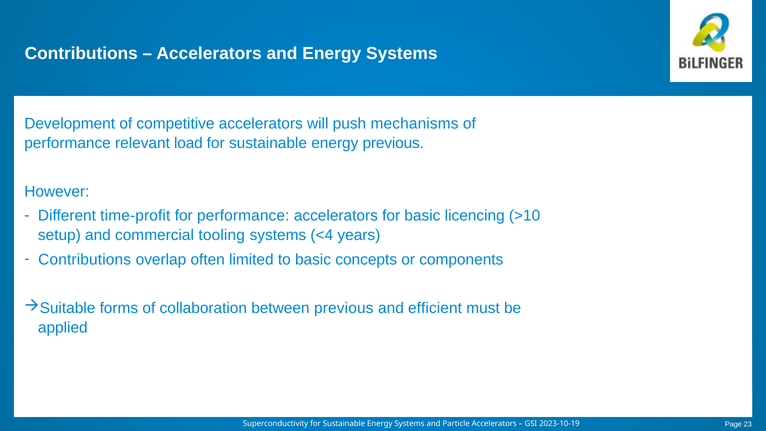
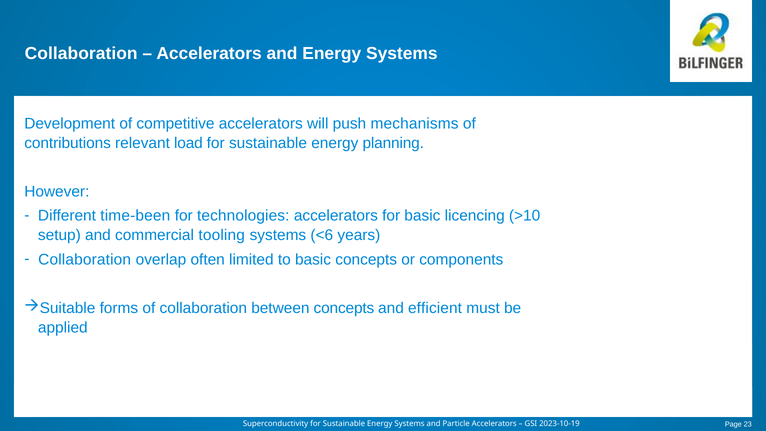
Contributions: Contributions -> Collaboration (81, 54)
performance: performance -> contributions (68, 143)
energy previous: previous -> planning (393, 143)
time-profit: time-profit -> time-been (135, 216)
for performance: performance -> technologies (243, 216)
<4: <4 -> <6 (322, 235)
Contributions: Contributions -> Collaboration (85, 259)
between previous: previous -> concepts (344, 308)
